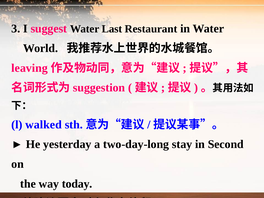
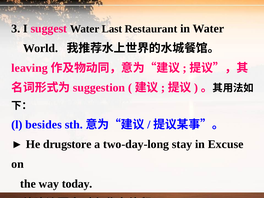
walked: walked -> besides (44, 125)
yesterday: yesterday -> drugstore (67, 144)
Second: Second -> Excuse (226, 144)
